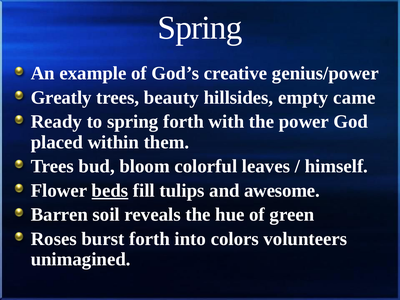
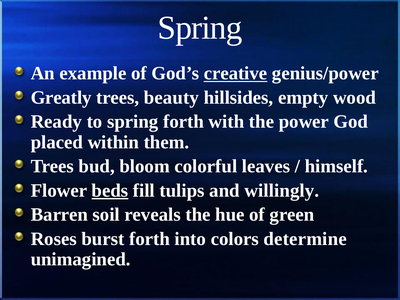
creative underline: none -> present (236, 73)
came: came -> wood (355, 98)
awesome: awesome -> willingly (282, 191)
volunteers: volunteers -> determine (305, 239)
